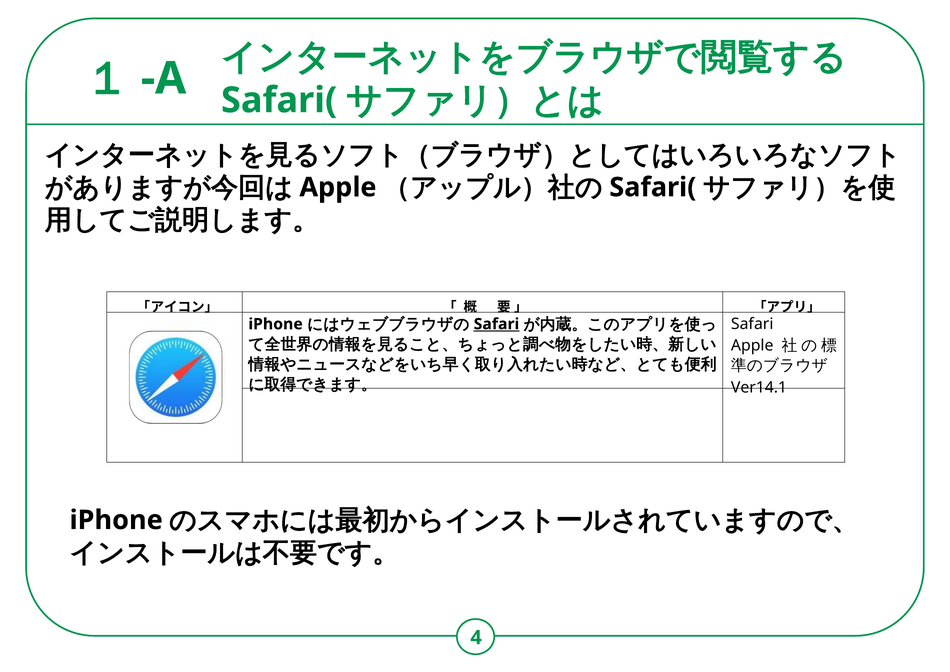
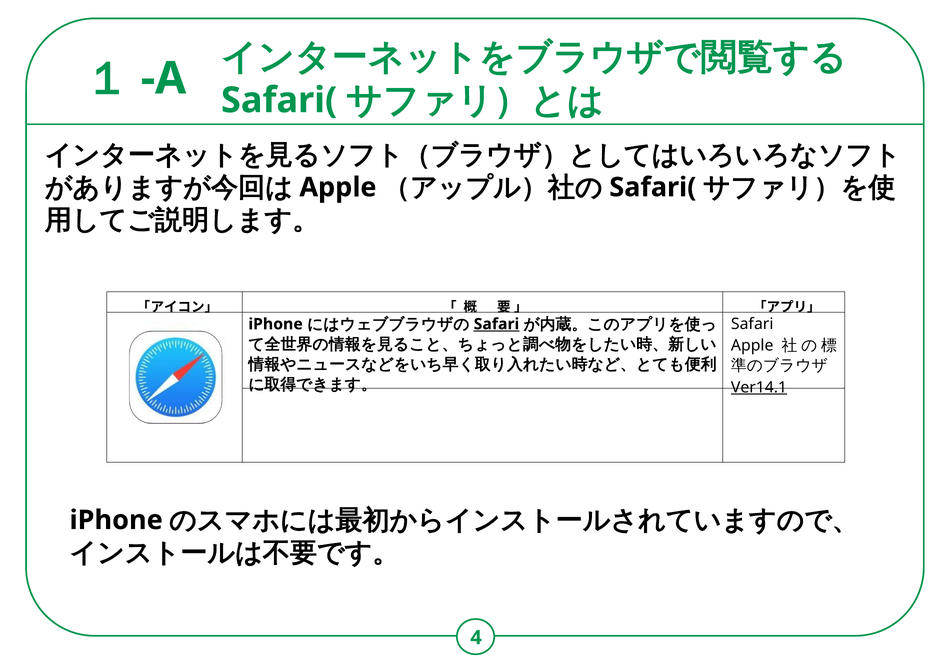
Ver14.1 underline: none -> present (759, 387)
